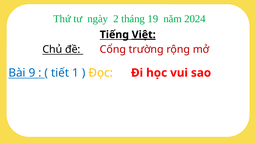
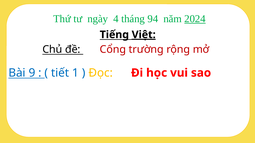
2: 2 -> 4 (116, 19)
19: 19 -> 94 (153, 19)
2024 underline: none -> present (195, 19)
